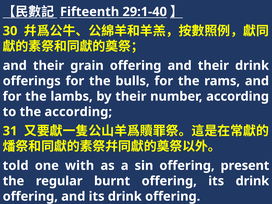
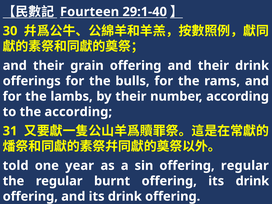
Fifteenth: Fifteenth -> Fourteen (90, 12)
with: with -> year (80, 166)
offering present: present -> regular (245, 166)
